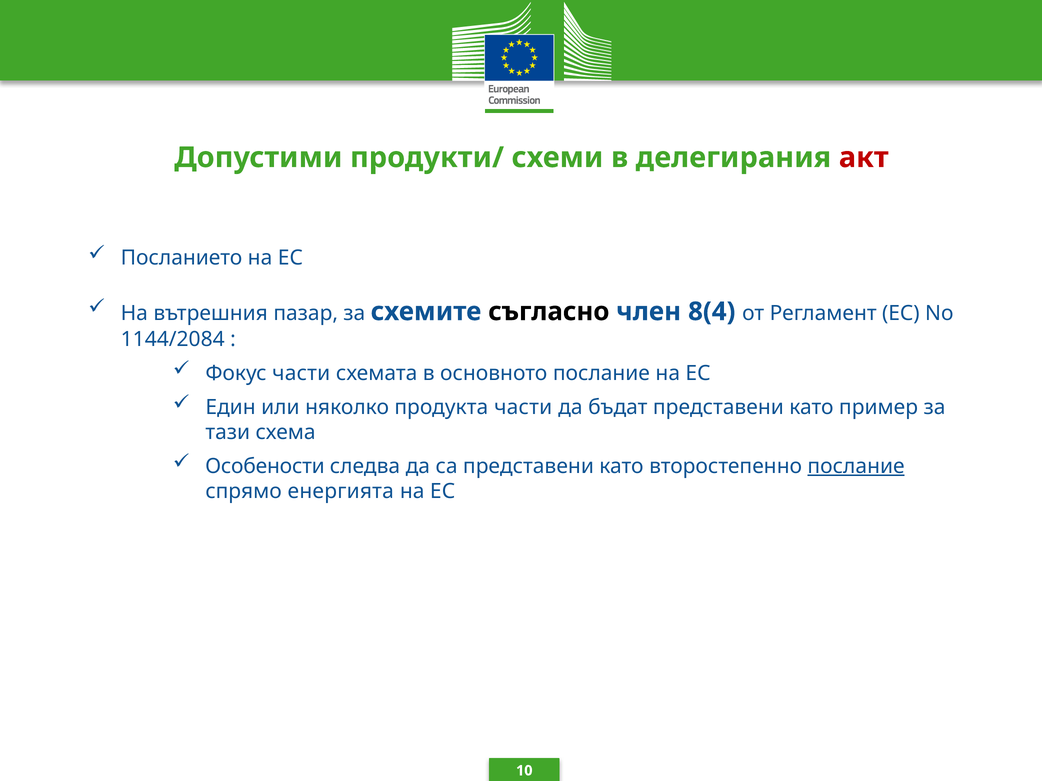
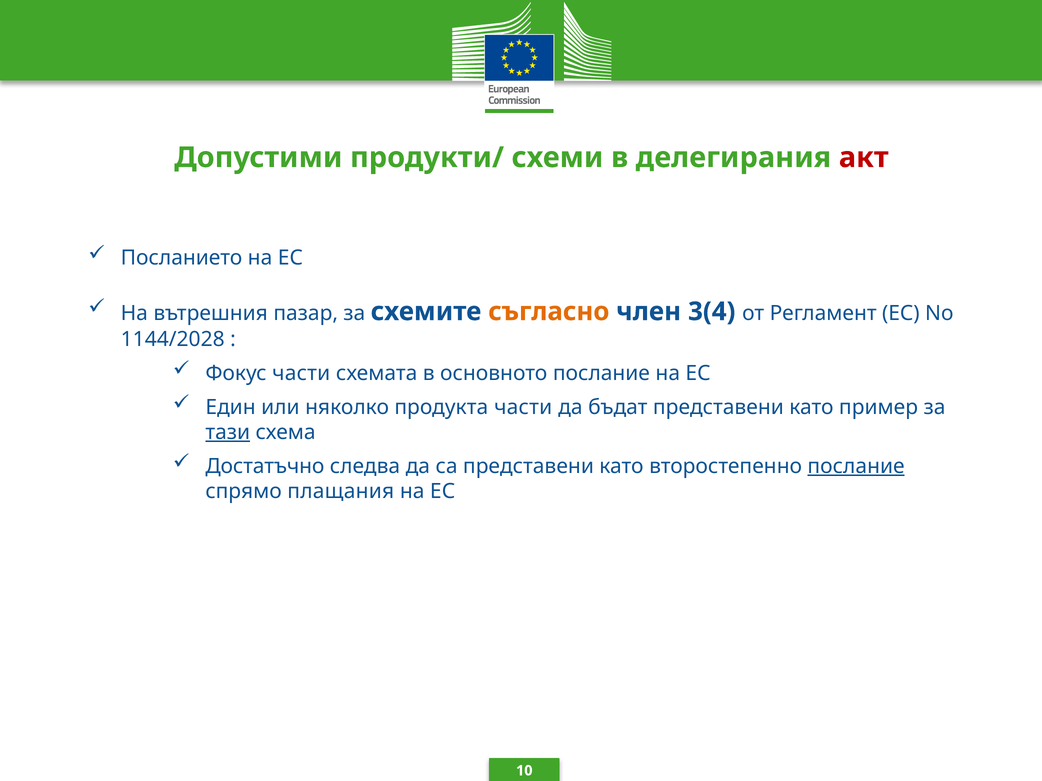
съгласно colour: black -> orange (549, 312)
8(4: 8(4 -> 3(4 (712, 312)
1144/2084: 1144/2084 -> 1144/2028 (173, 340)
тази underline: none -> present (228, 433)
Особености: Особености -> Достатъчно (265, 466)
енергията: енергията -> плащания (341, 492)
